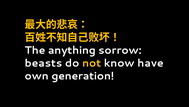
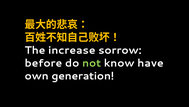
anything: anything -> increase (72, 50)
beasts: beasts -> before (43, 63)
not colour: yellow -> light green (92, 63)
